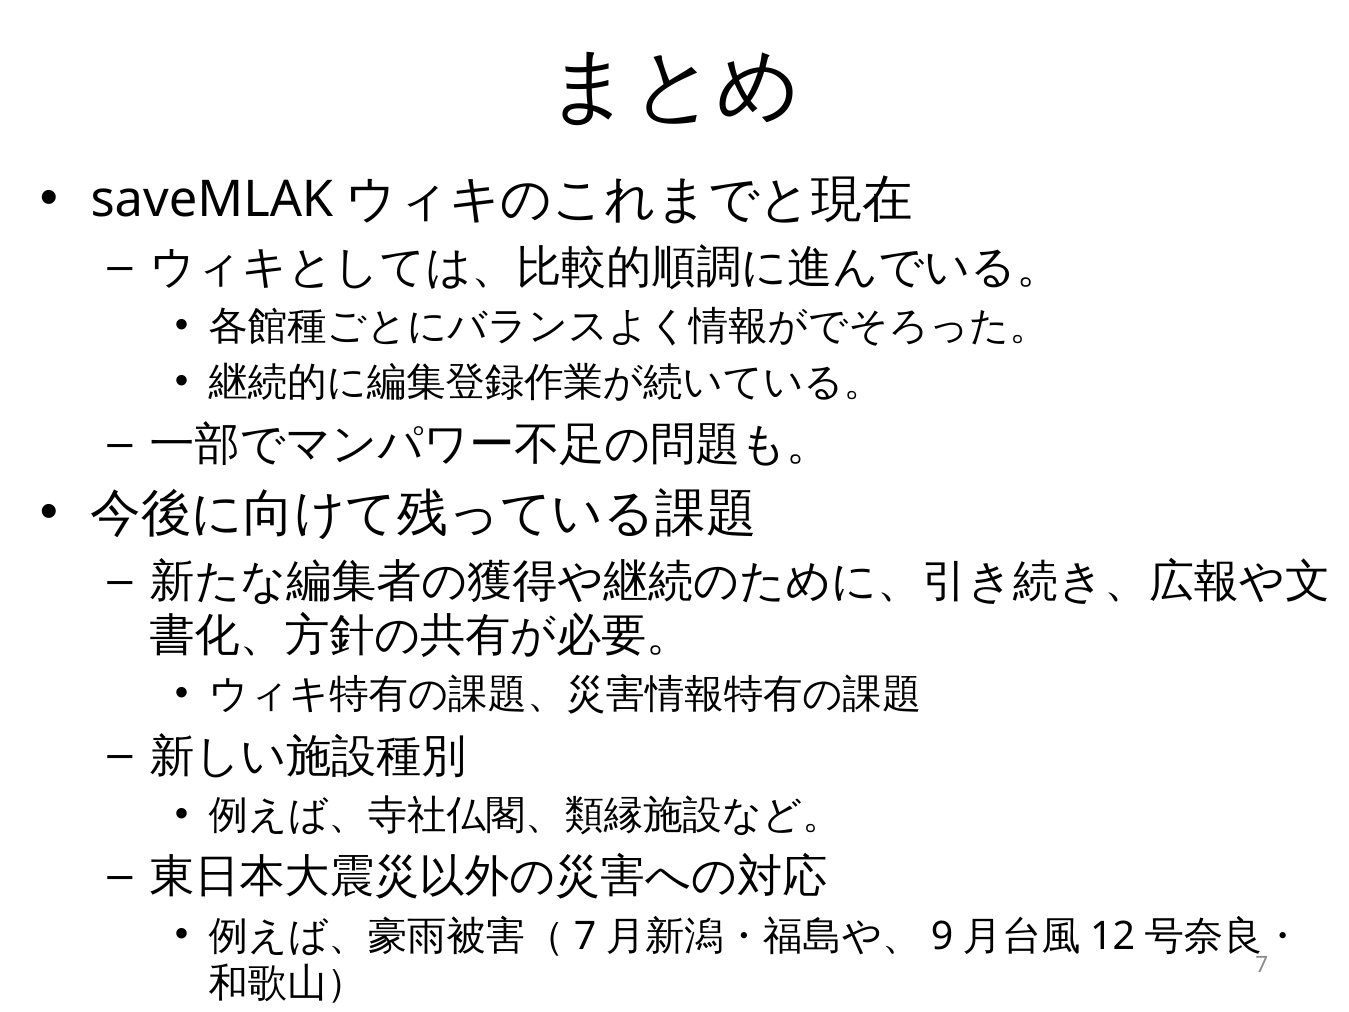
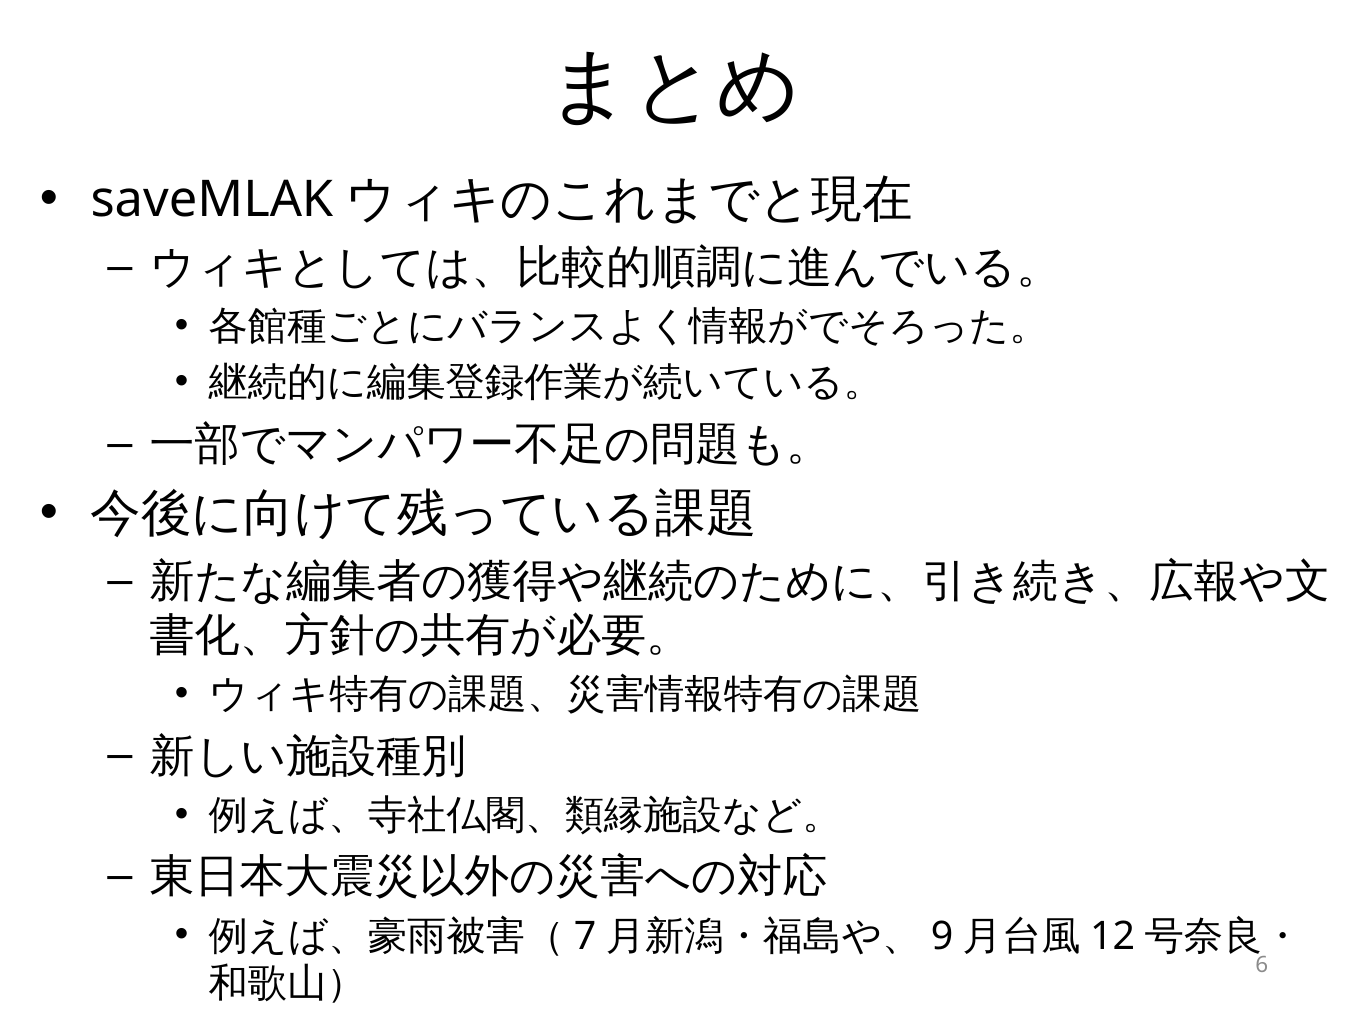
7: 7 -> 6 (1262, 964)
